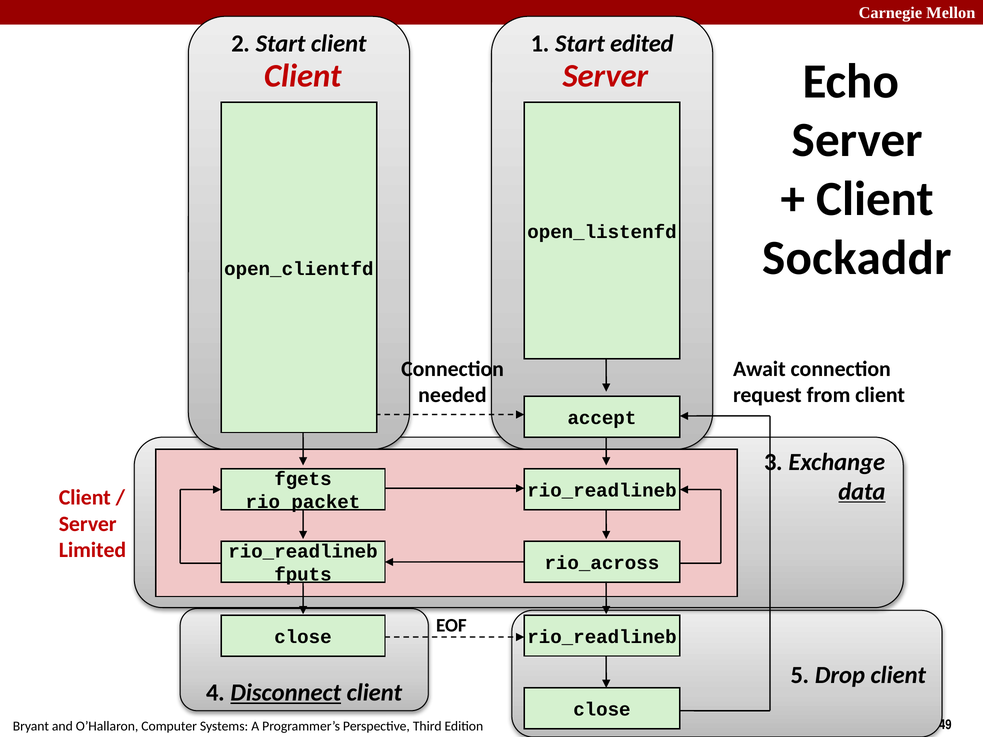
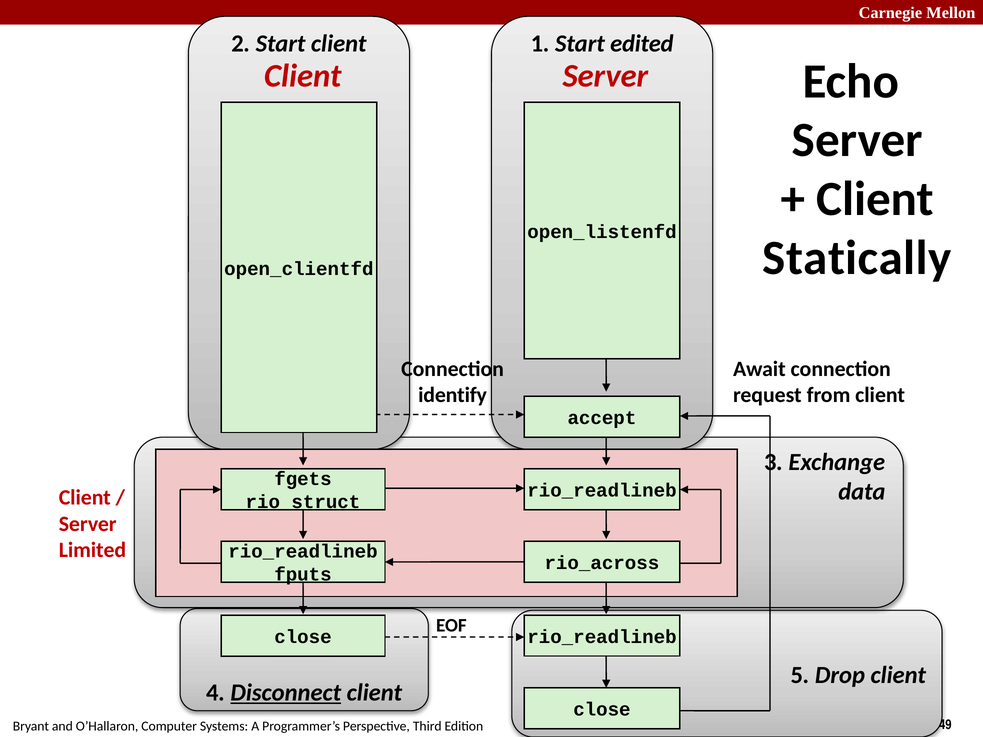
Sockaddr: Sockaddr -> Statically (857, 258)
needed: needed -> identify (453, 395)
data underline: present -> none (862, 492)
rio_packet: rio_packet -> rio_struct (303, 502)
